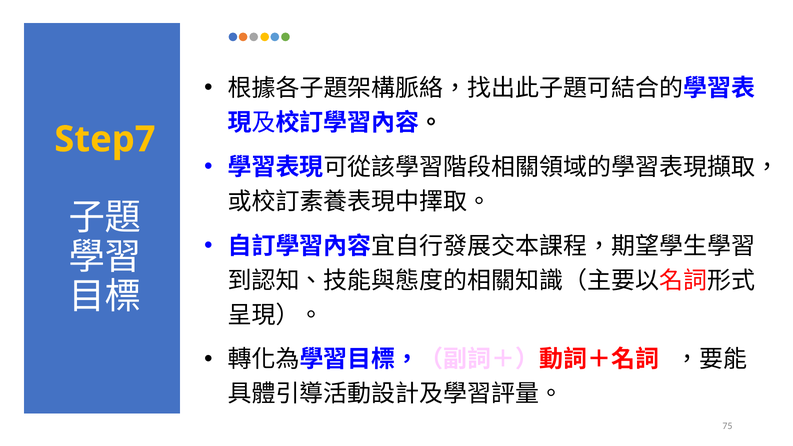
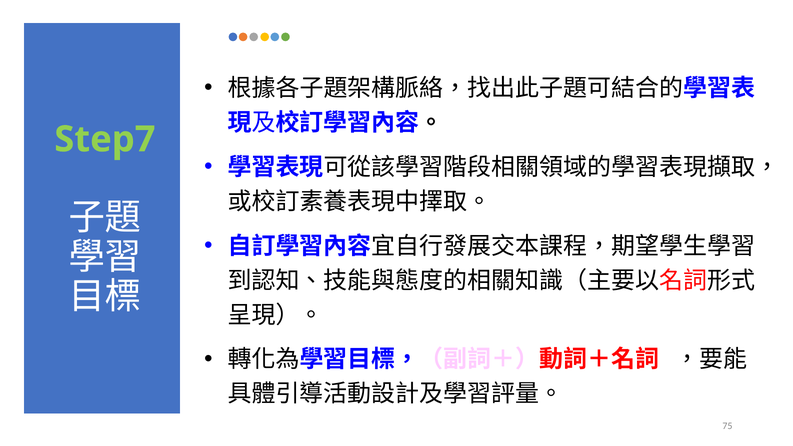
Step7 colour: yellow -> light green (105, 139)
